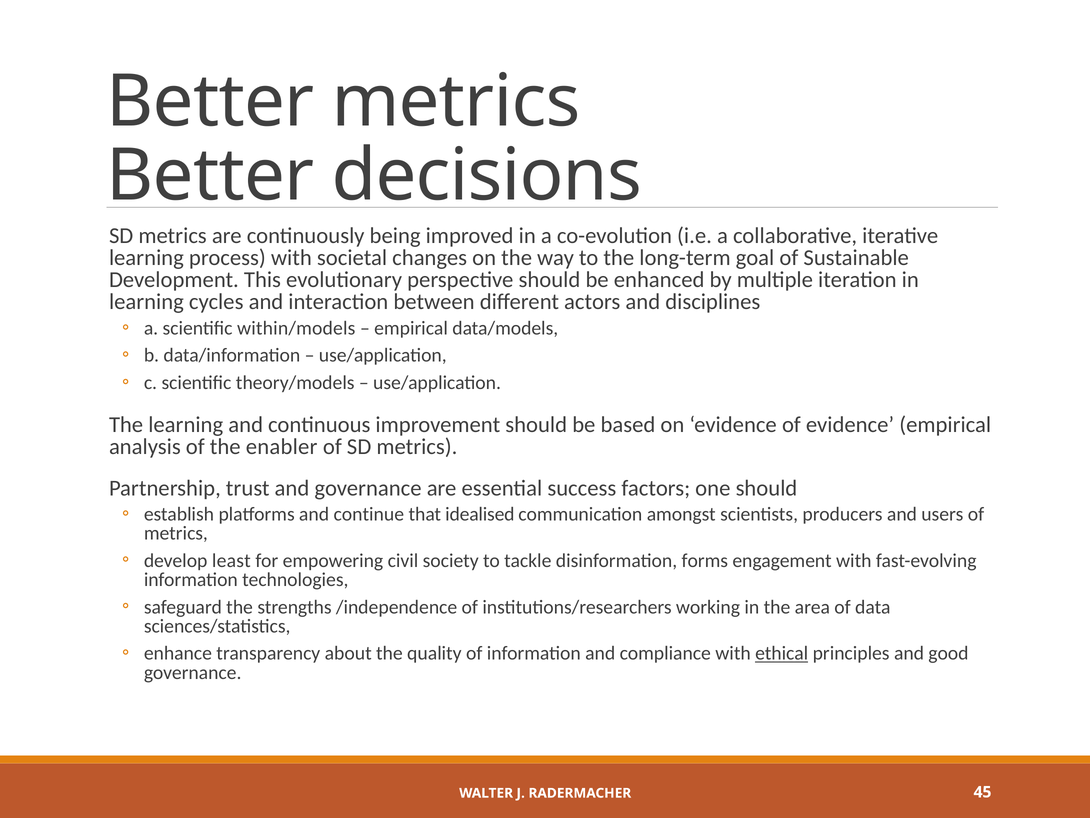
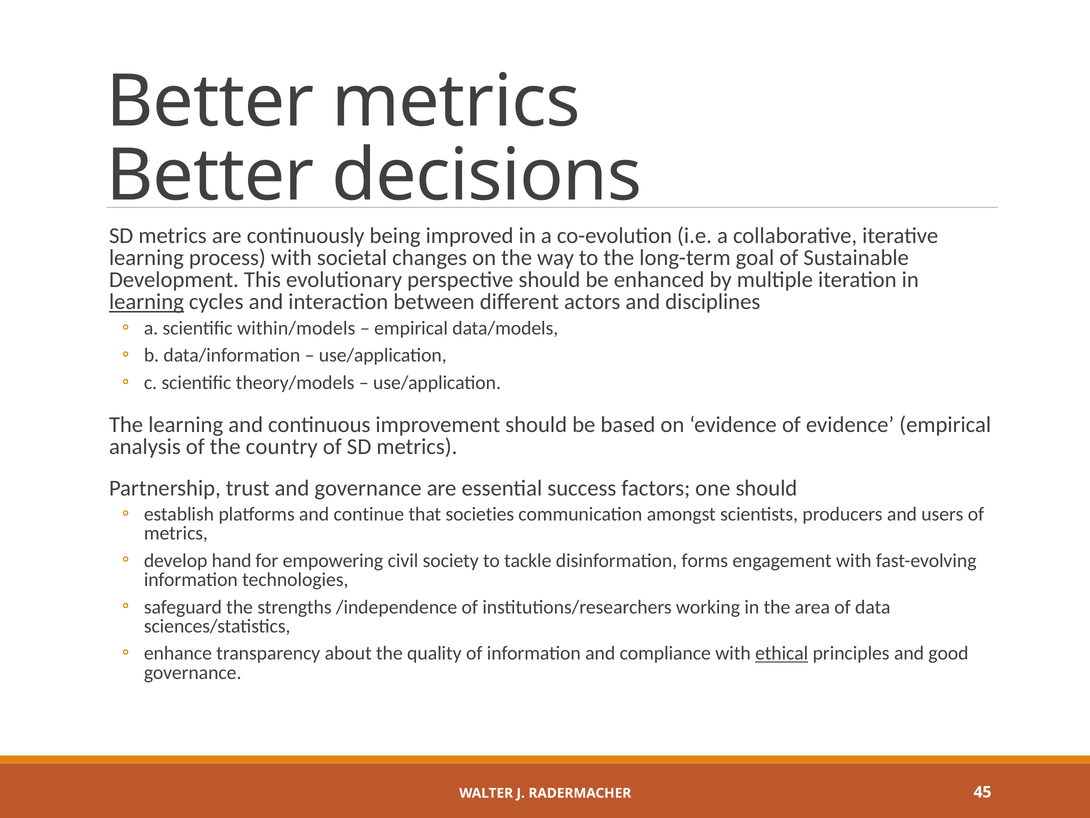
learning underline: none -> present (146, 302)
enabler: enabler -> country (282, 447)
idealised: idealised -> societies (480, 514)
least: least -> hand (232, 560)
